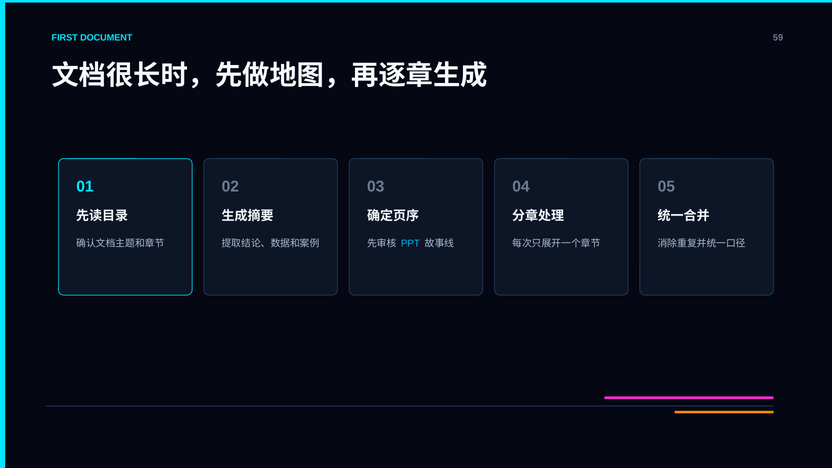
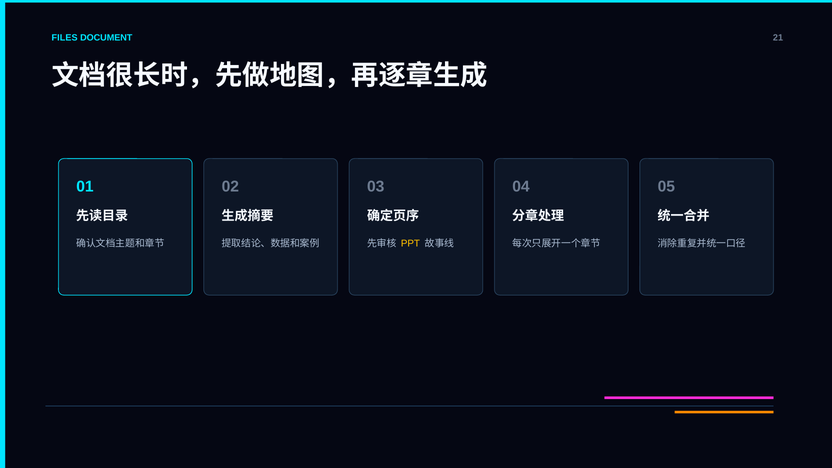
FIRST: FIRST -> FILES (65, 38)
59: 59 -> 21 (778, 38)
PPT colour: light blue -> yellow (410, 244)
